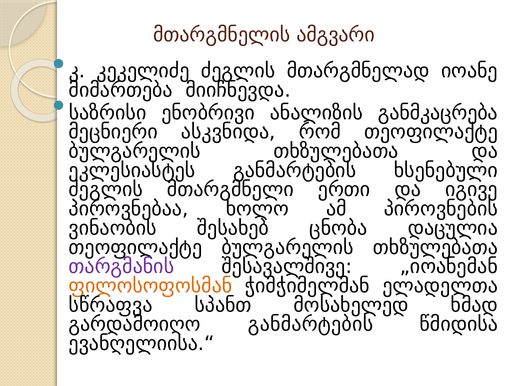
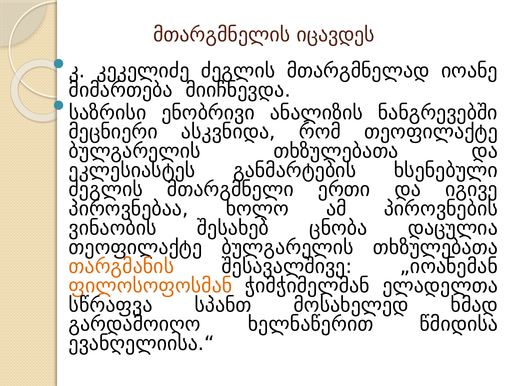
ამგვარი: ამგვარი -> იცავდეს (336, 35)
განმკაცრება: განმკაცრება -> ნანგრევებში (438, 113)
თარგმანის colour: purple -> orange (121, 267)
გარდამოიღო განმარტების: განმარტების -> ხელნაწერით (311, 325)
